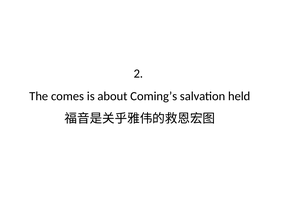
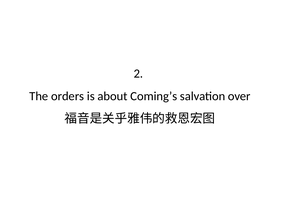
comes: comes -> orders (68, 96)
held: held -> over (239, 96)
